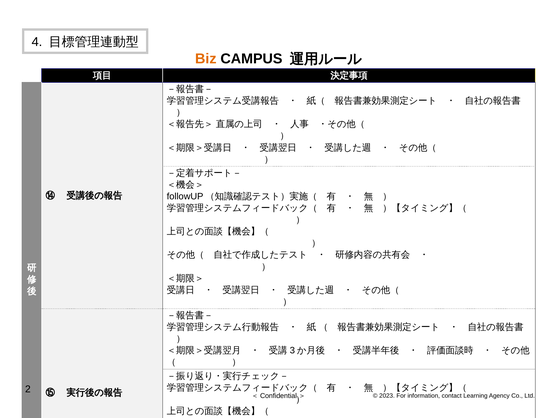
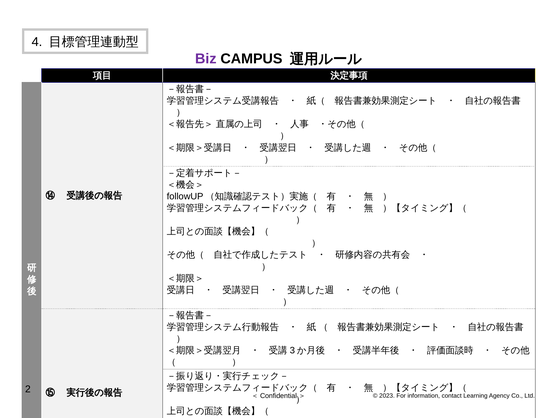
Biz colour: orange -> purple (206, 59)
